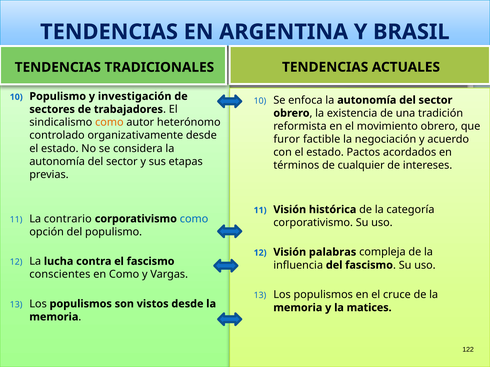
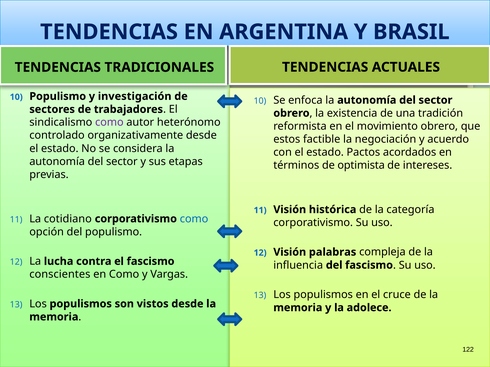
como colour: orange -> purple (109, 123)
furor: furor -> estos (287, 139)
cualquier: cualquier -> optimista (361, 166)
contrario: contrario -> cotidiano (68, 219)
matices: matices -> adolece (369, 308)
